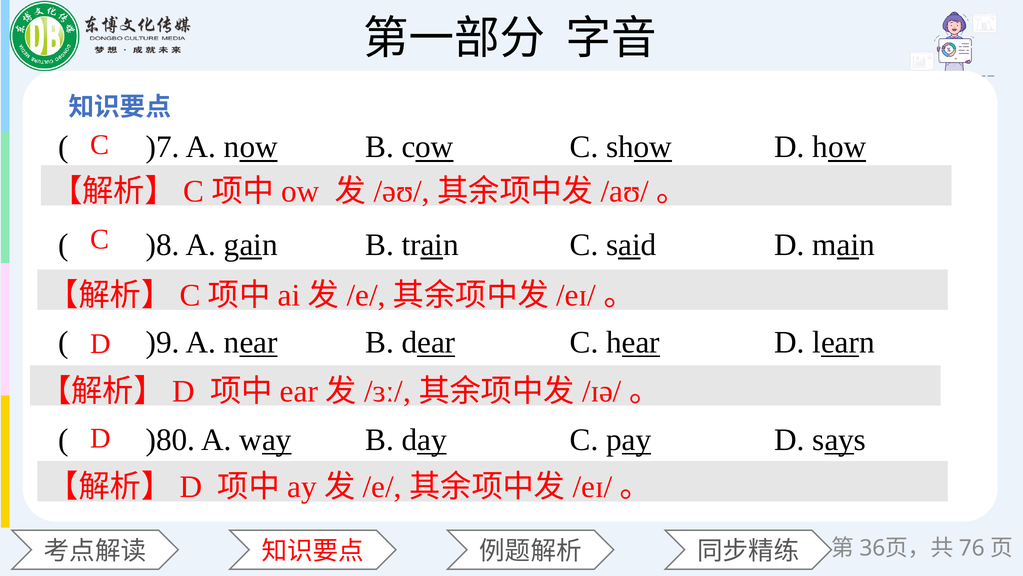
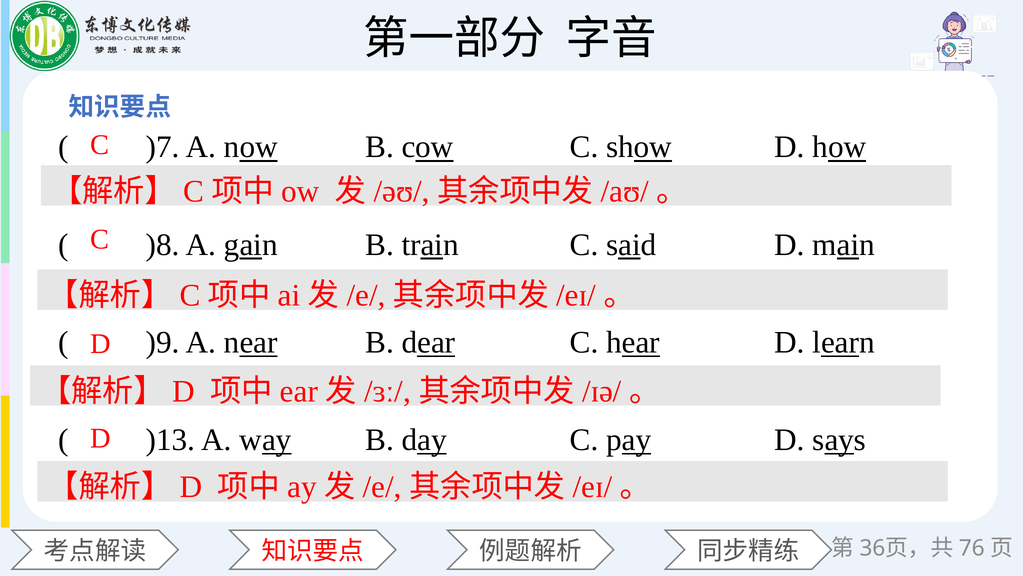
)80: )80 -> )13 (171, 439)
